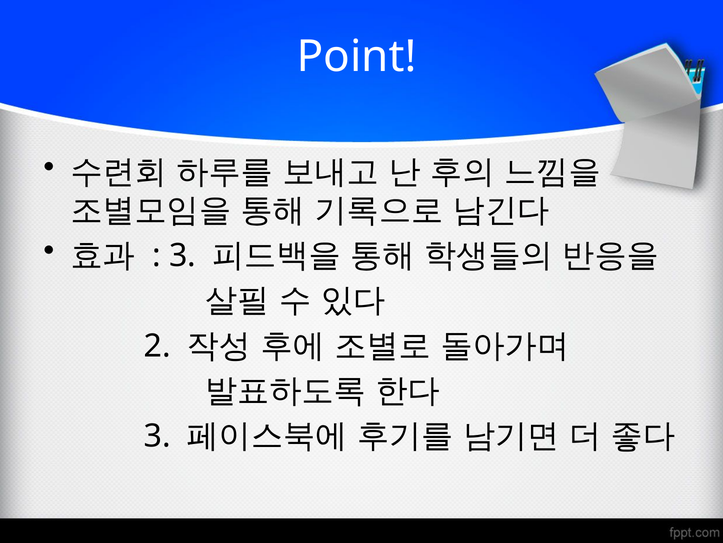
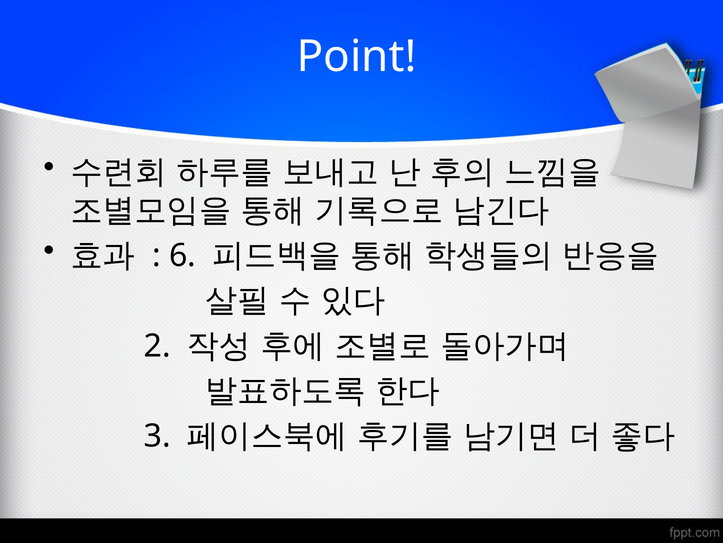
3: 3 -> 6 (183, 255)
